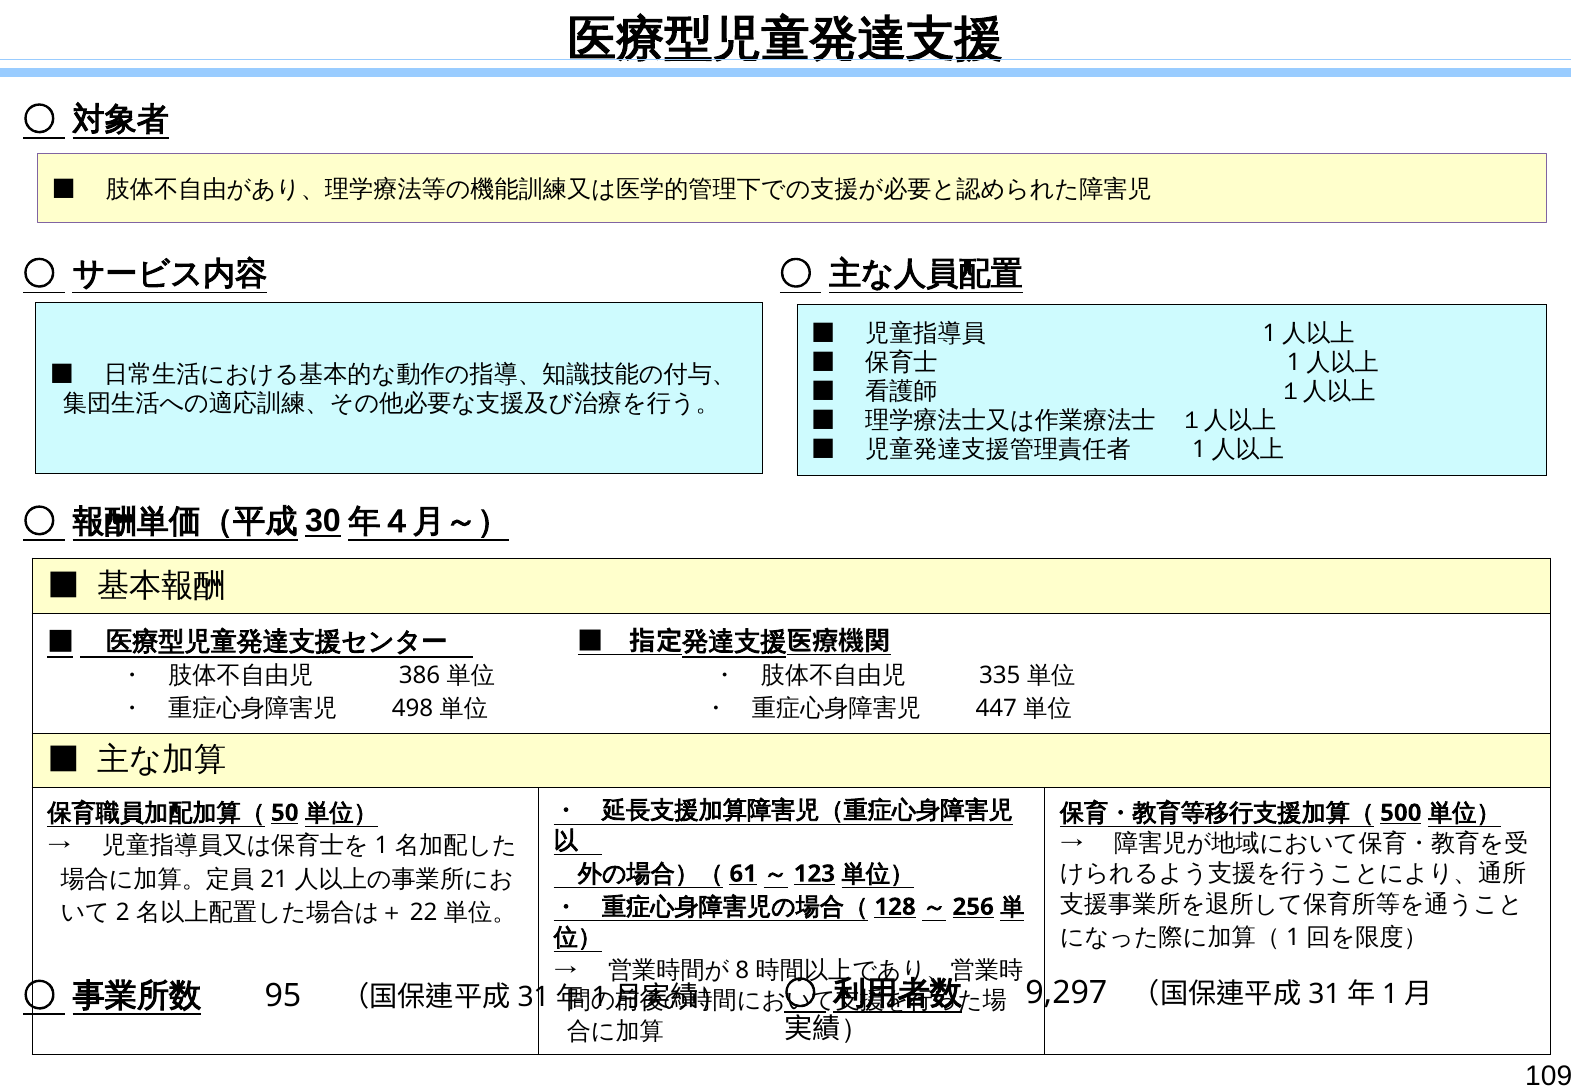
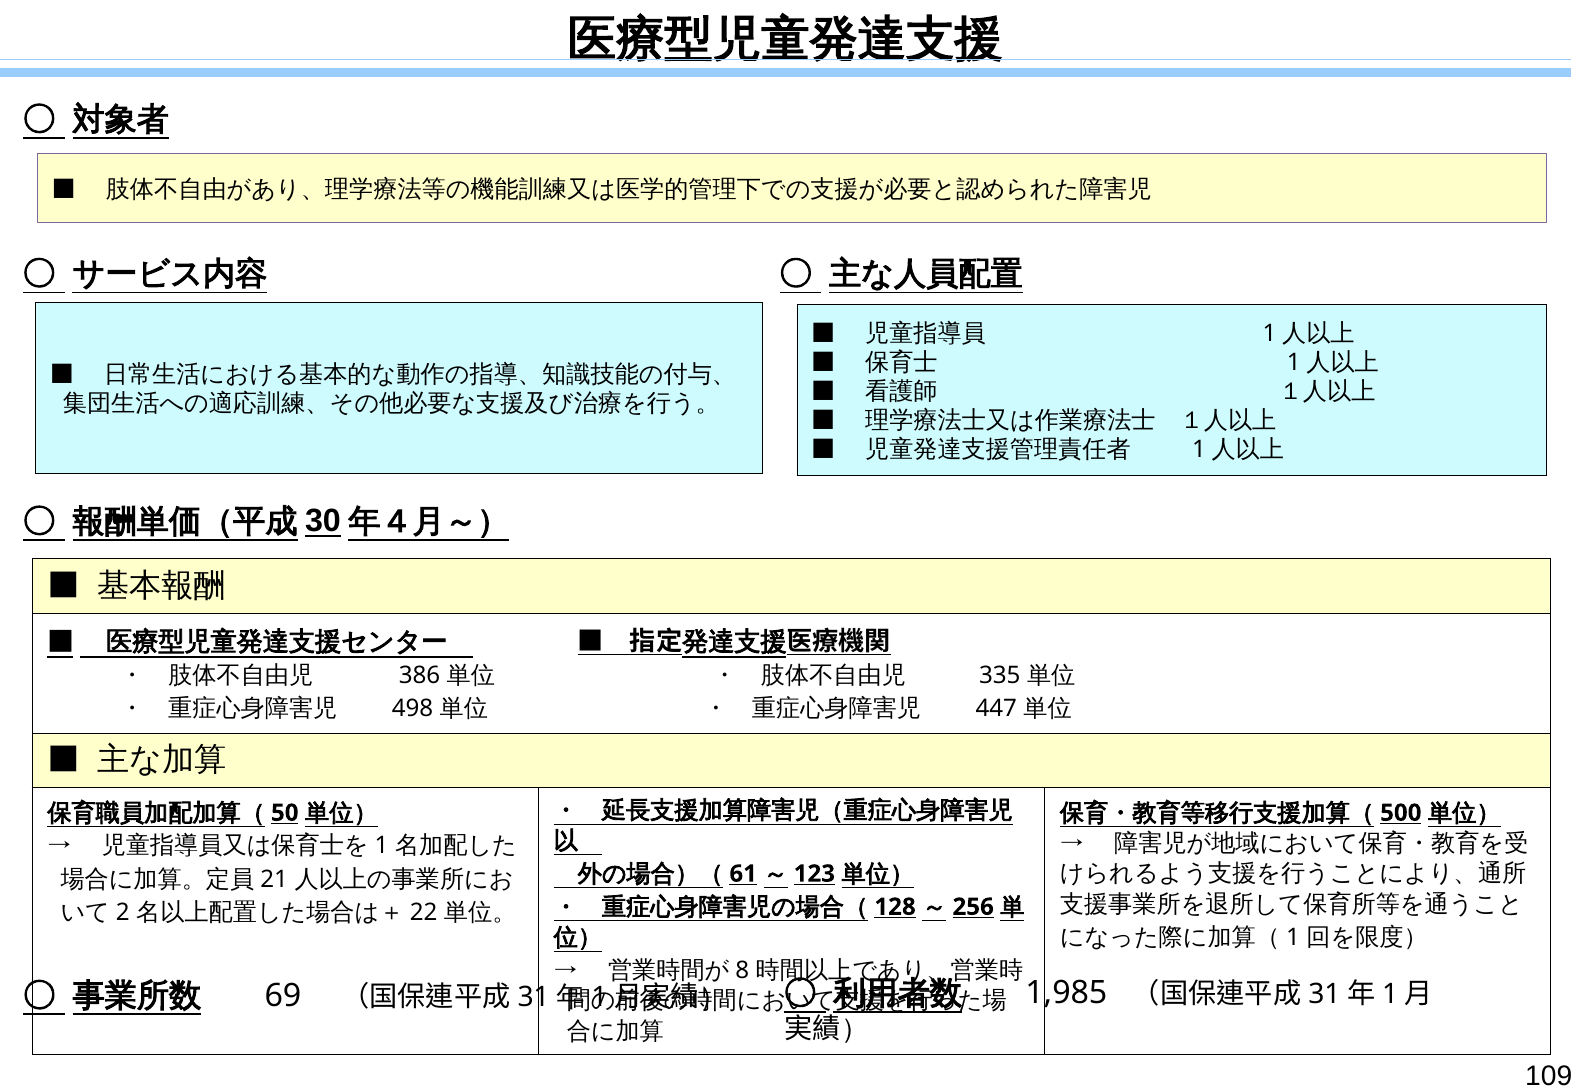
95: 95 -> 69 (283, 995)
9,297: 9,297 -> 1,985 (1066, 993)
